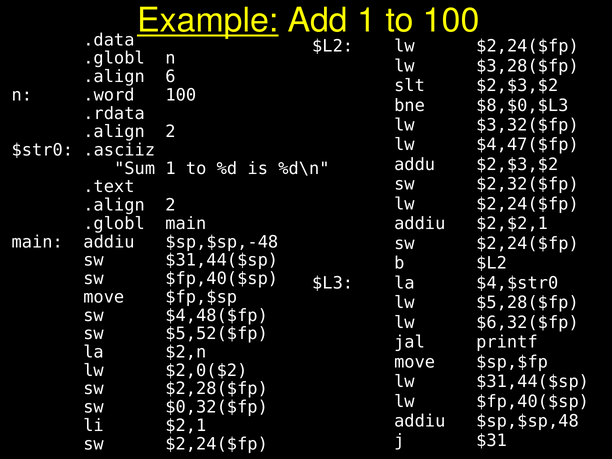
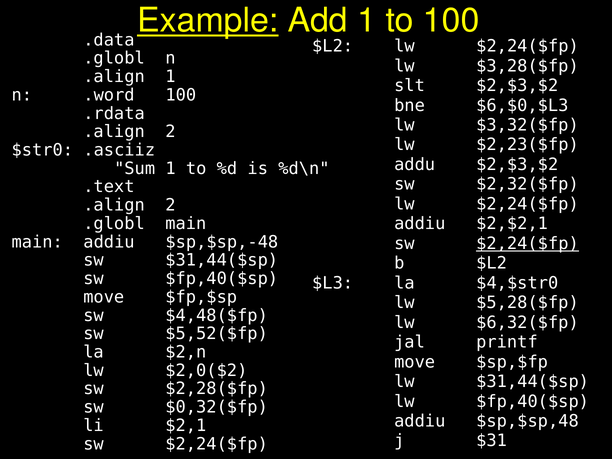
.align 6: 6 -> 1 (170, 77)
$8,$0,$L3: $8,$0,$L3 -> $6,$0,$L3 (522, 105)
$4,47($fp: $4,47($fp -> $2,23($fp (527, 145)
$2,24($fp underline: none -> present (527, 244)
